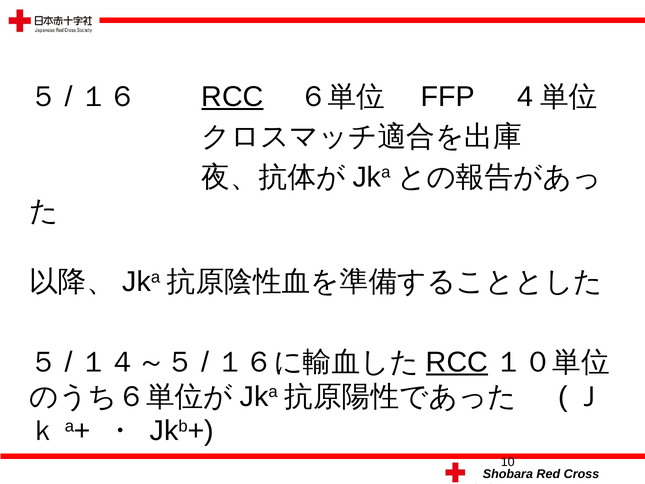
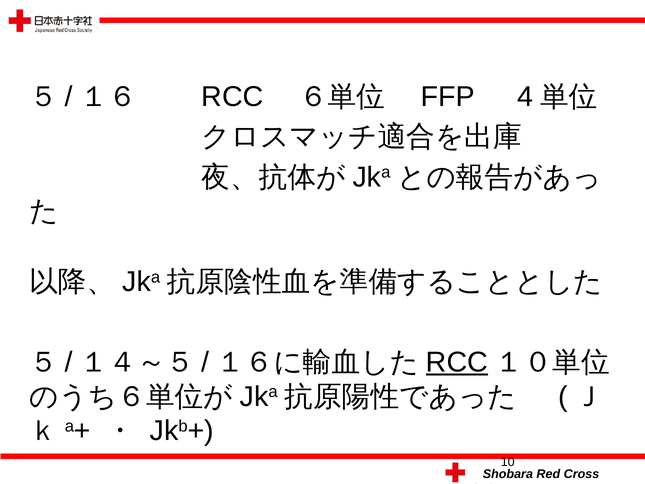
RCC underline: present -> none (232, 97)
